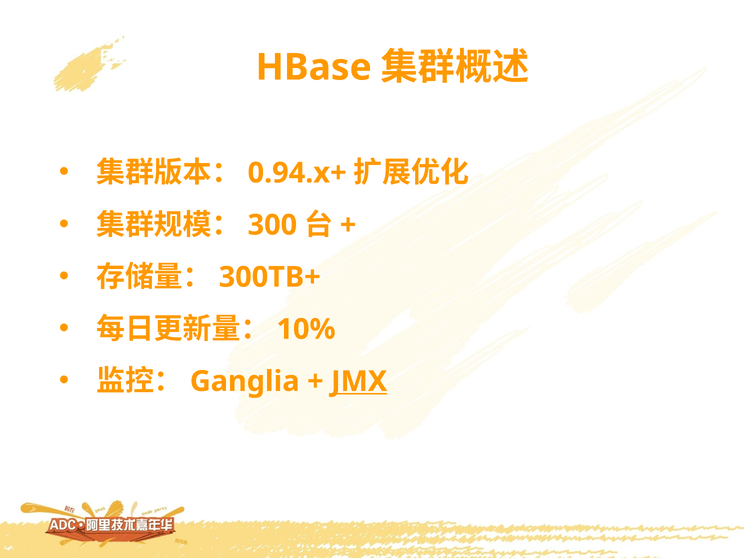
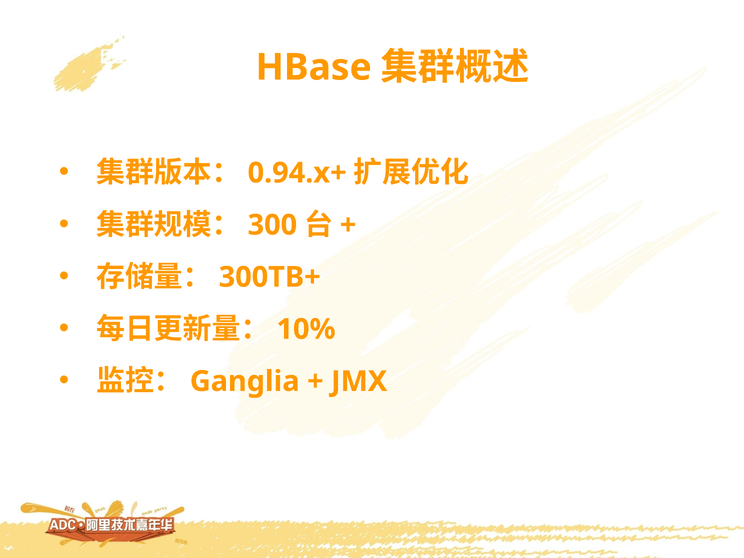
JMX underline: present -> none (359, 381)
